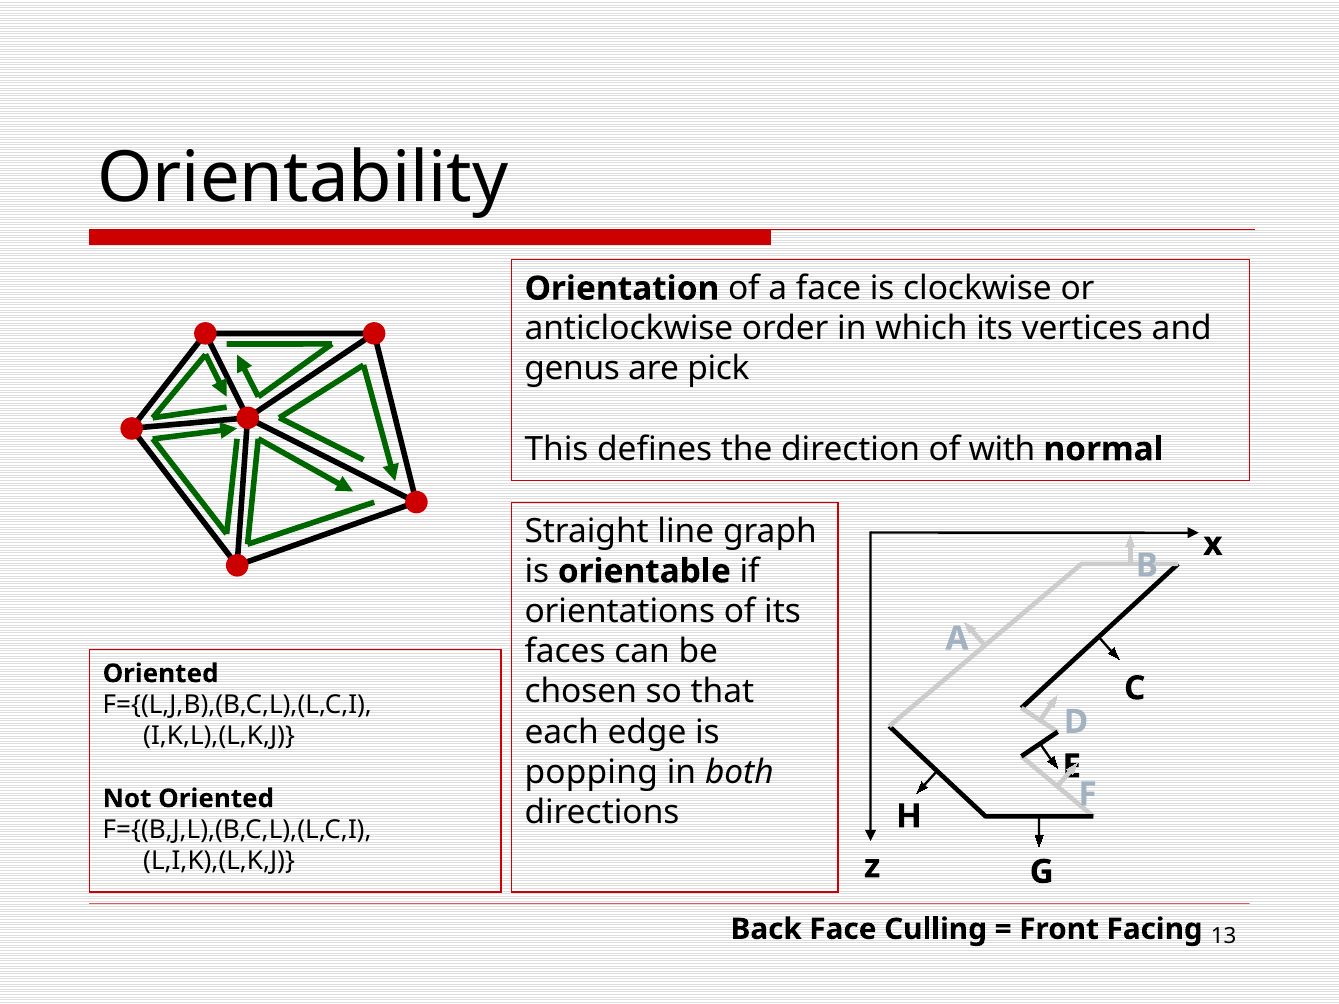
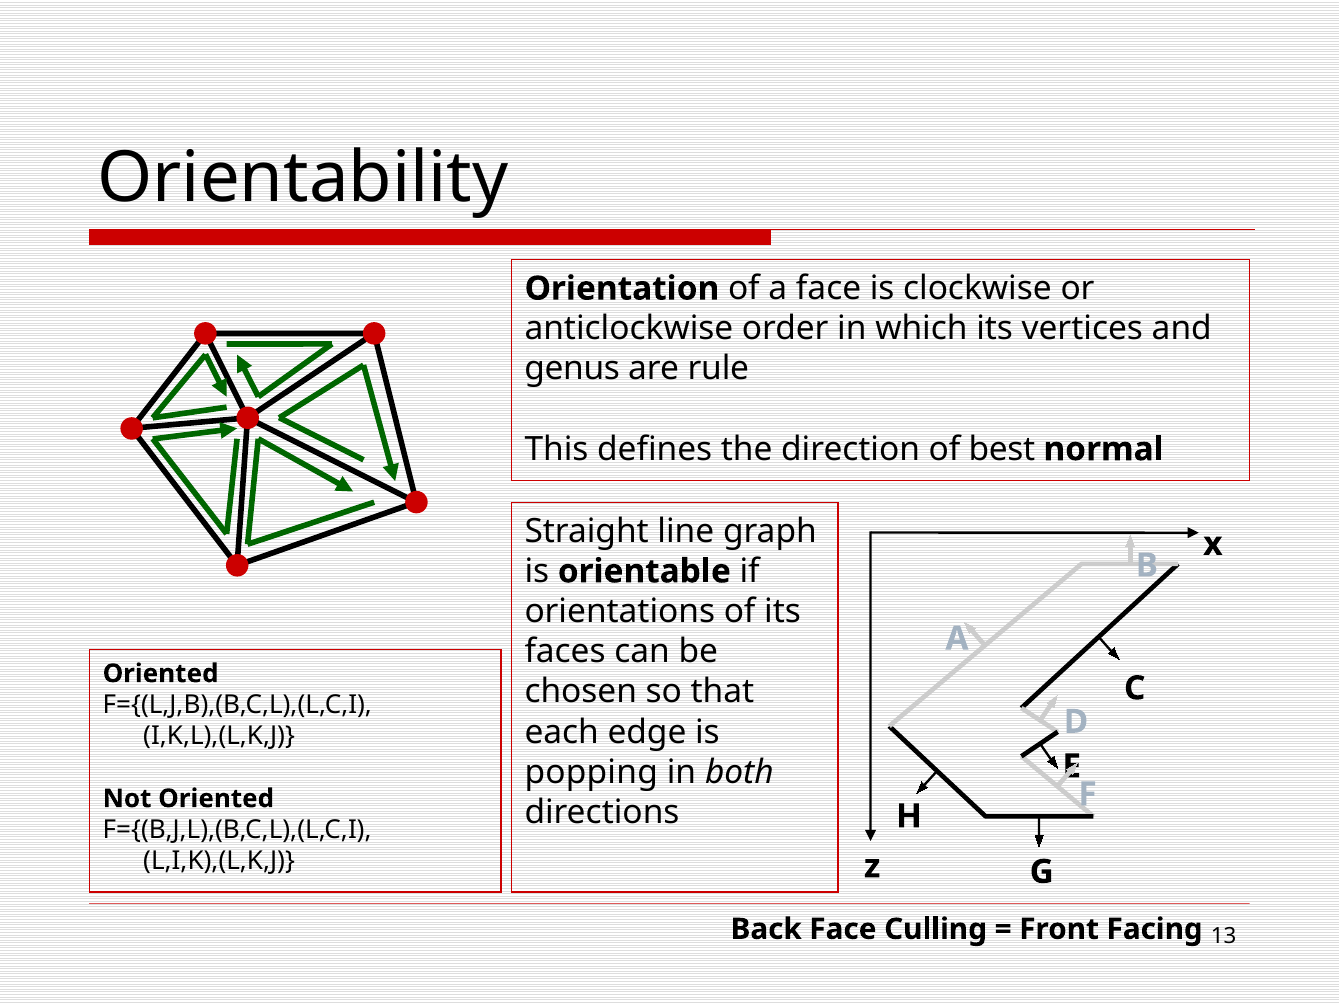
pick: pick -> rule (718, 369)
with: with -> best (1002, 449)
